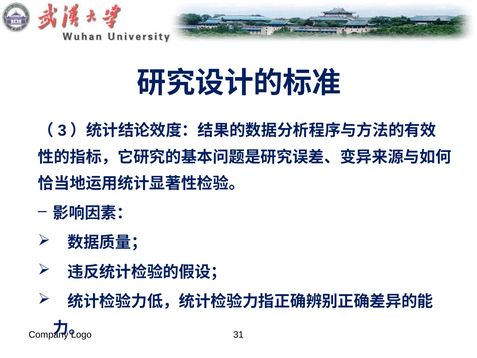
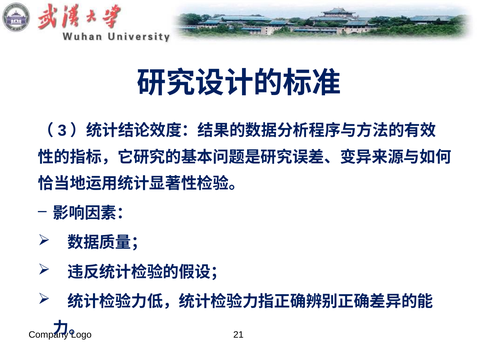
31: 31 -> 21 (238, 334)
